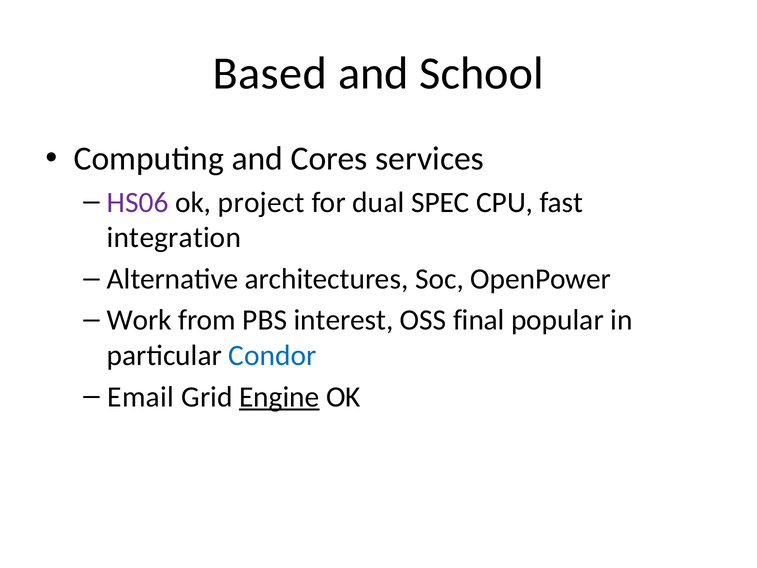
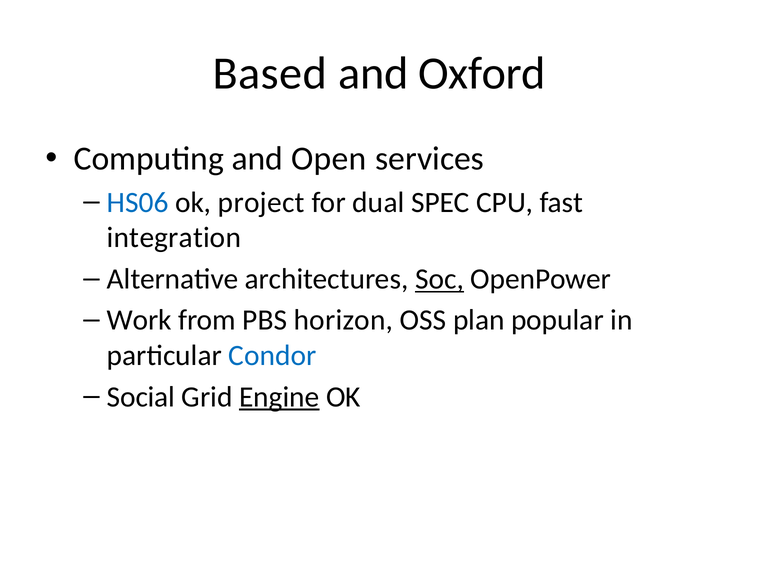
School: School -> Oxford (482, 73)
Cores: Cores -> Open (329, 159)
HS06 colour: purple -> blue (138, 202)
Soc underline: none -> present (439, 279)
interest: interest -> horizon (343, 320)
final: final -> plan (479, 320)
Email: Email -> Social (141, 397)
